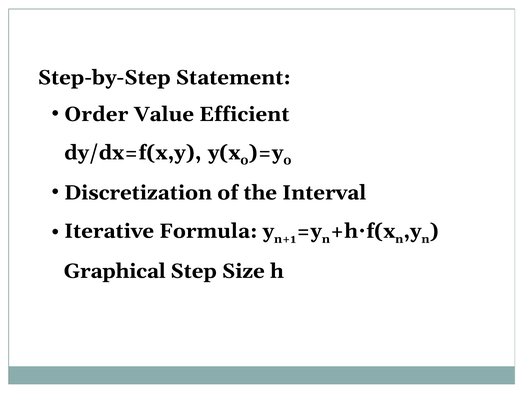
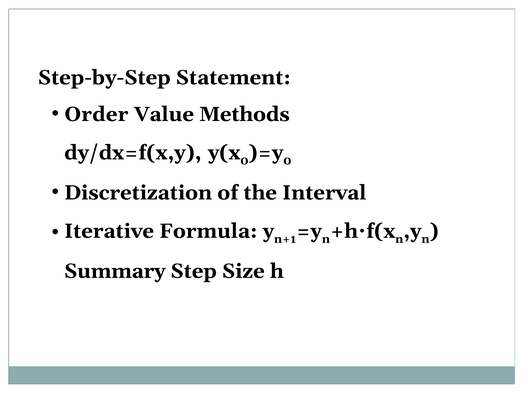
Efficient: Efficient -> Methods (244, 114)
Graphical: Graphical -> Summary (115, 271)
